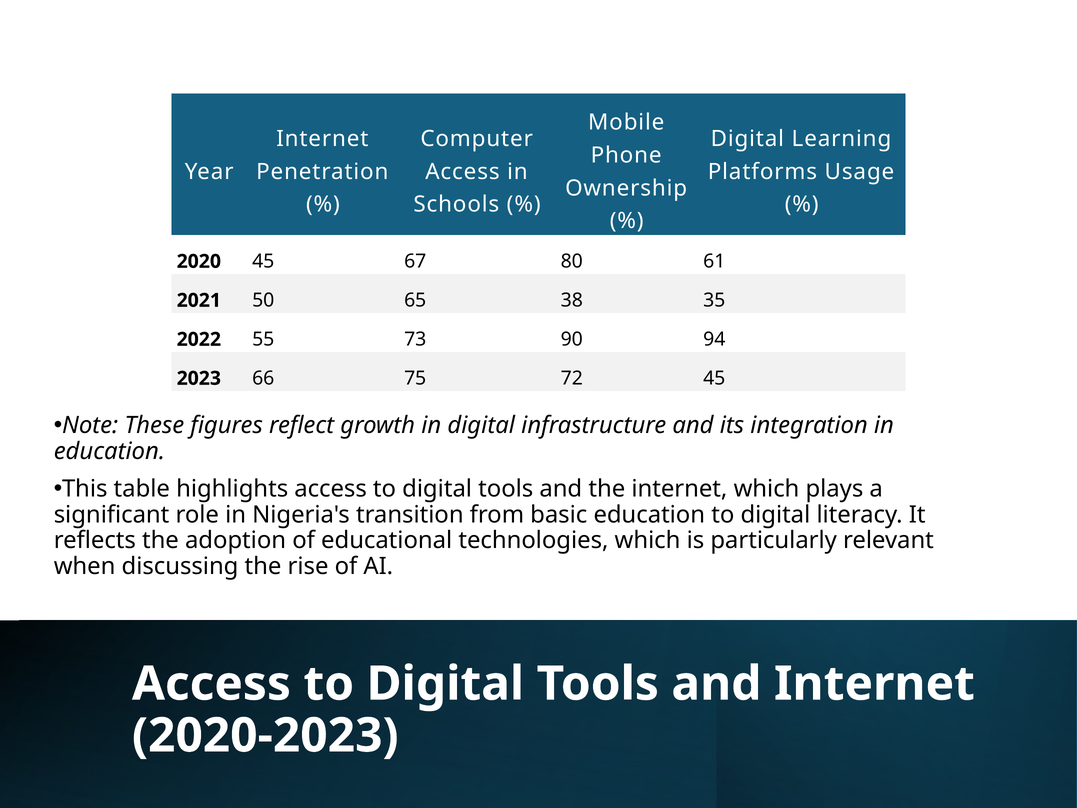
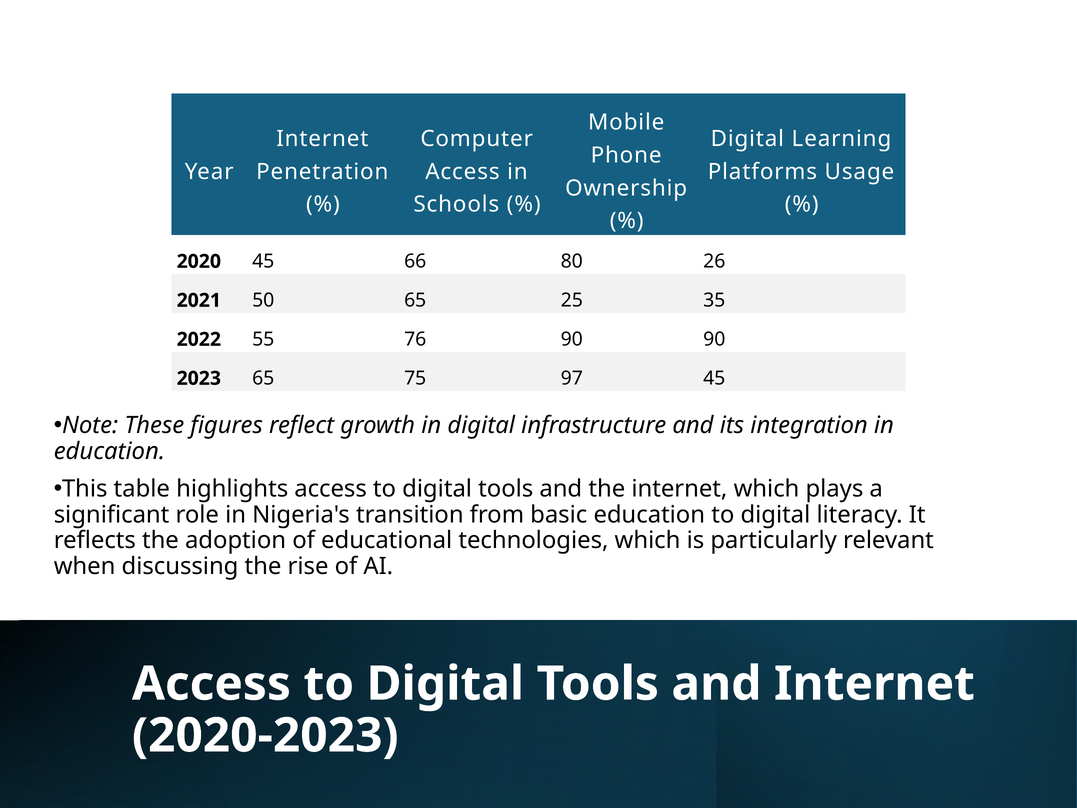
67: 67 -> 66 (415, 261)
61: 61 -> 26 (714, 261)
38: 38 -> 25 (572, 300)
73: 73 -> 76 (415, 339)
90 94: 94 -> 90 (714, 339)
2023 66: 66 -> 65 (263, 378)
72: 72 -> 97 (572, 378)
